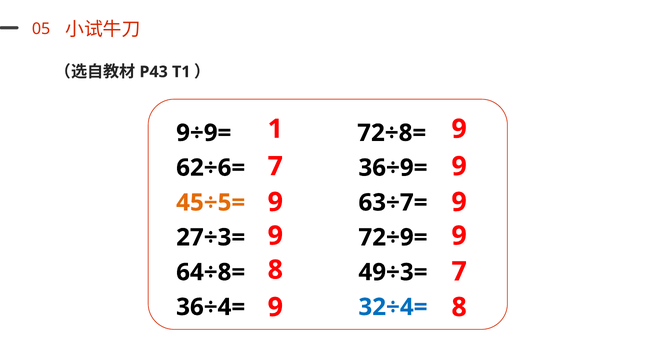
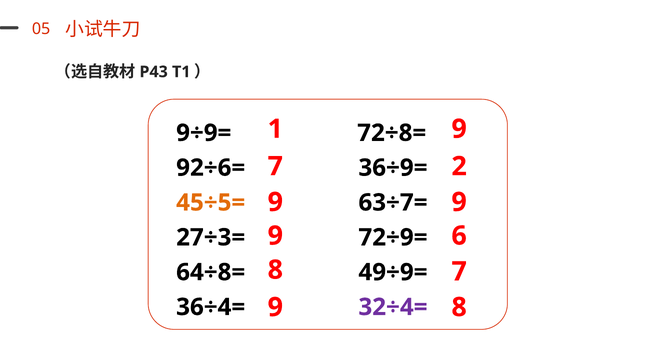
9: 9 -> 2 (459, 166)
62÷6=: 62÷6= -> 92÷6= (211, 168)
9: 9 -> 6 (459, 236)
49÷3=: 49÷3= -> 49÷9= (393, 272)
32÷4= colour: blue -> purple (393, 307)
